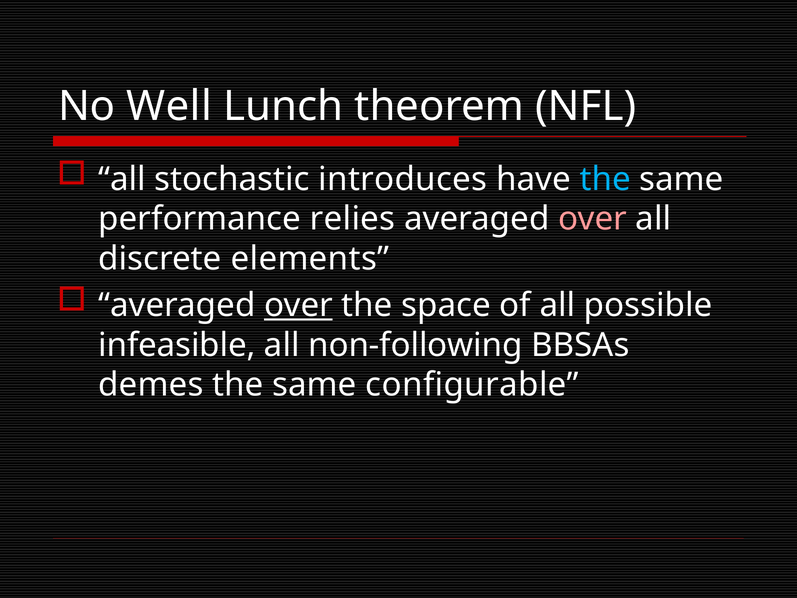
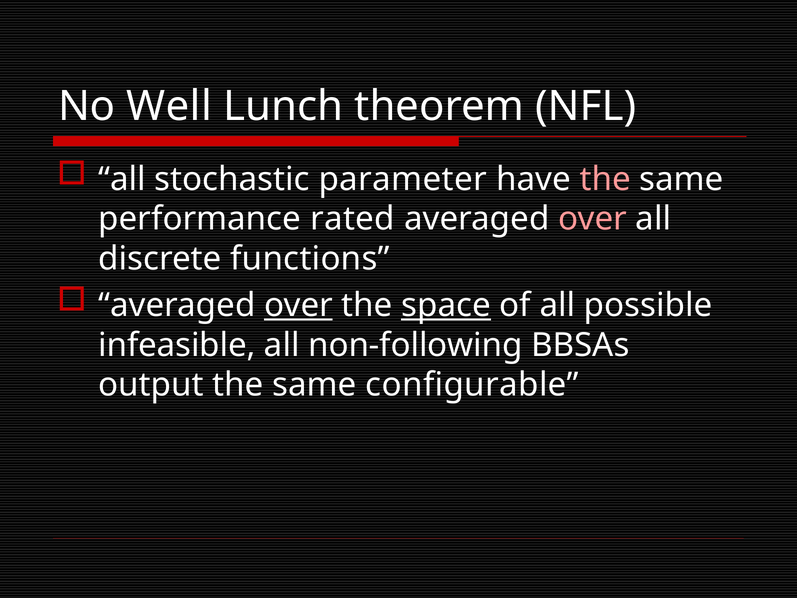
introduces: introduces -> parameter (403, 179)
the colour: light blue -> pink (605, 179)
relies: relies -> rated (352, 219)
elements: elements -> functions (310, 259)
space underline: none -> present (446, 305)
demes: demes -> output (151, 385)
